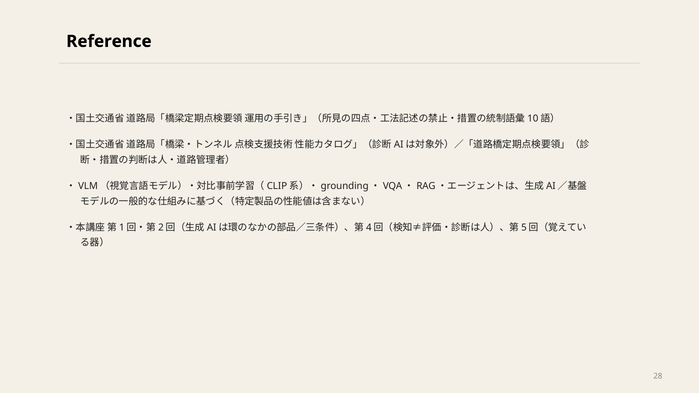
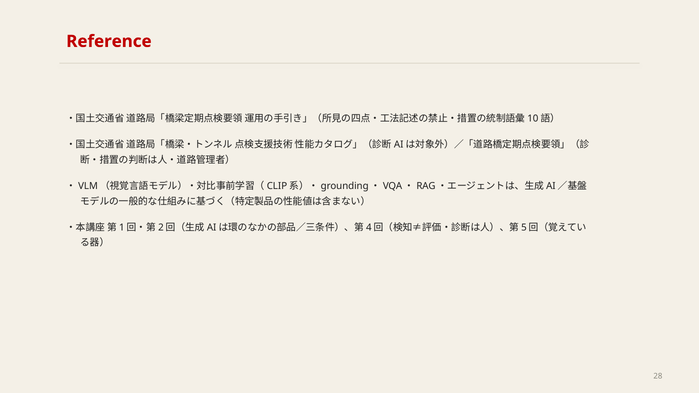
Reference colour: black -> red (109, 41)
